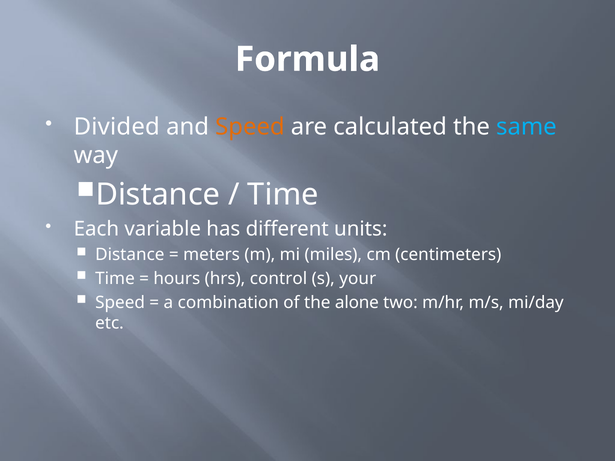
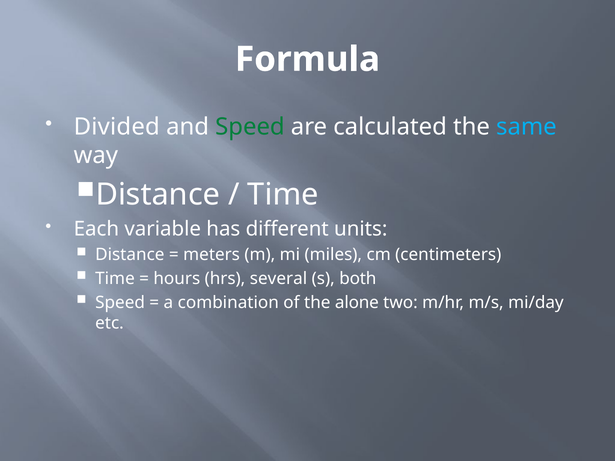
Speed colour: orange -> green (250, 127)
control: control -> several (279, 279)
your: your -> both (358, 279)
